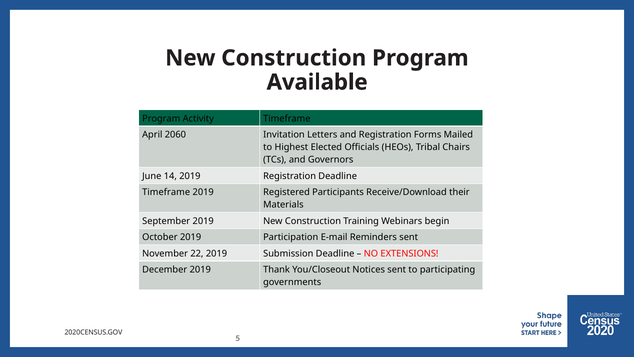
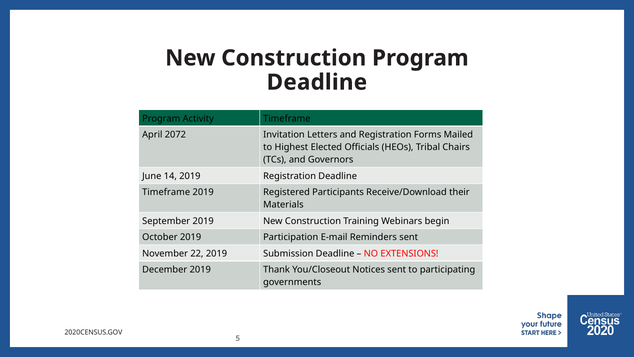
Available: Available -> Deadline (317, 82)
2060: 2060 -> 2072 (175, 135)
